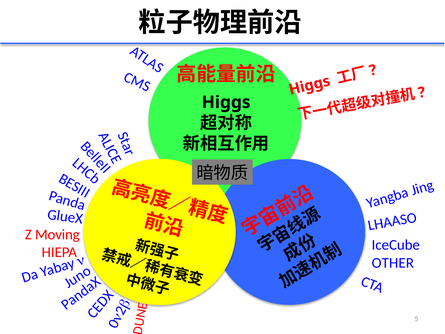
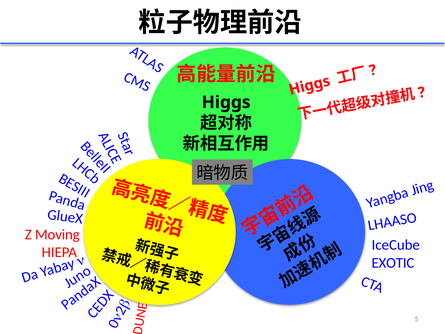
OTHER: OTHER -> EXOTIC (393, 263)
